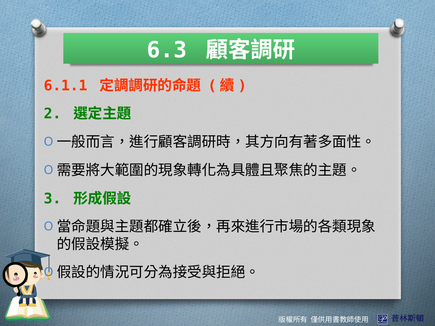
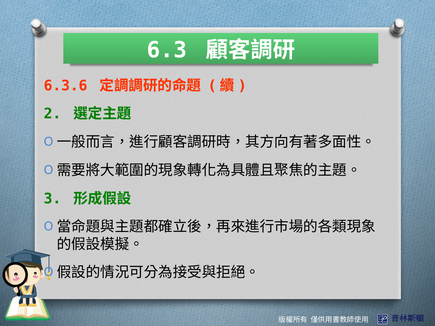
6.1.1: 6.1.1 -> 6.3.6 (66, 86)
